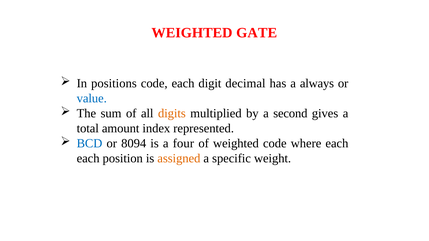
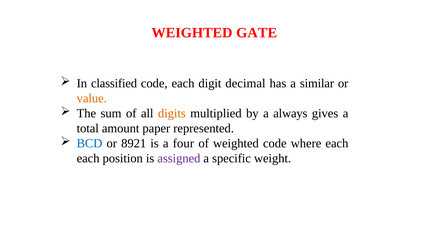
positions: positions -> classified (114, 84)
always: always -> similar (317, 84)
value colour: blue -> orange (92, 99)
second: second -> always (290, 114)
index: index -> paper (156, 129)
8094: 8094 -> 8921 (134, 144)
assigned colour: orange -> purple (179, 159)
